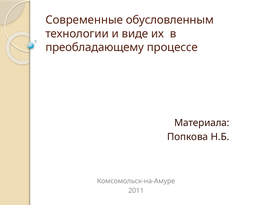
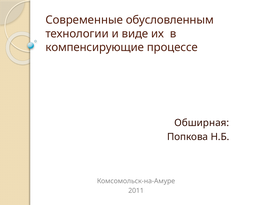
преобладающему: преобладающему -> компенсирующие (95, 47)
Материала: Материала -> Обширная (202, 123)
